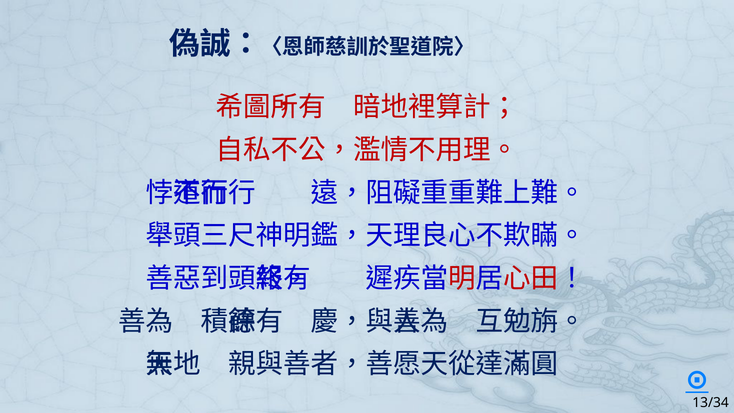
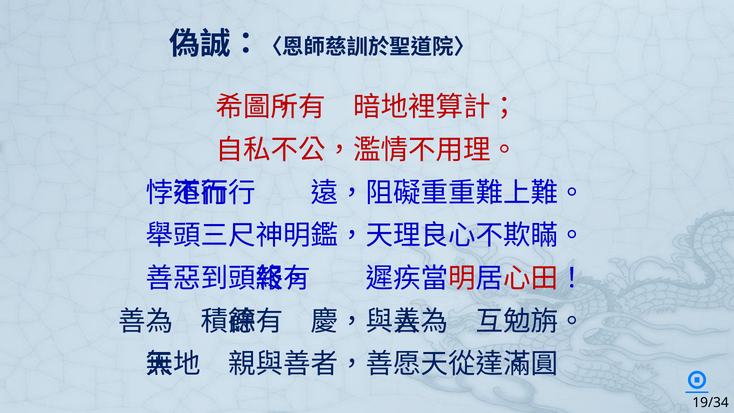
13/34: 13/34 -> 19/34 (711, 403)
